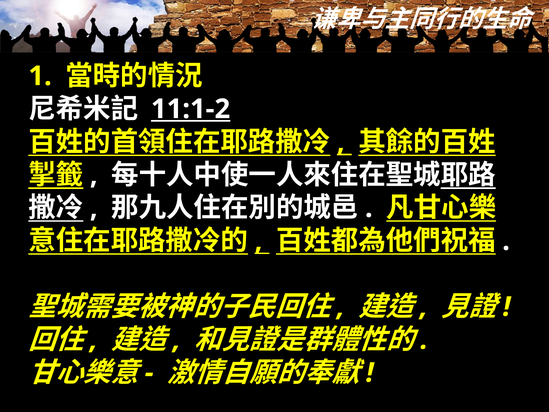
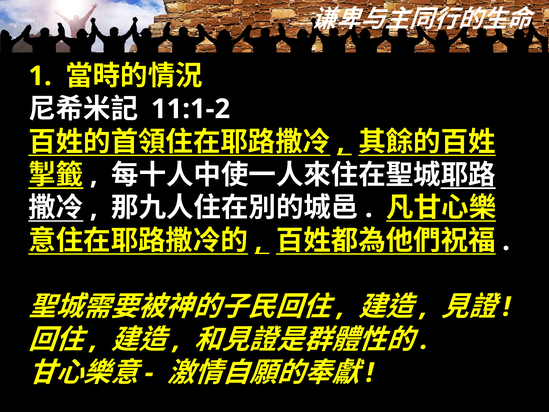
11:1-2 underline: present -> none (191, 109)
